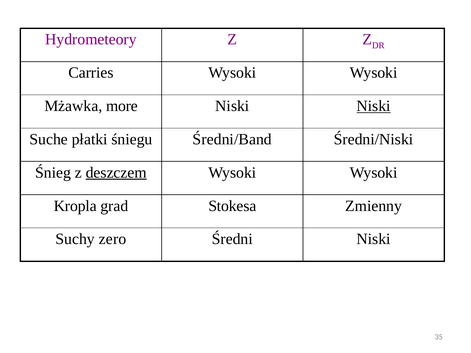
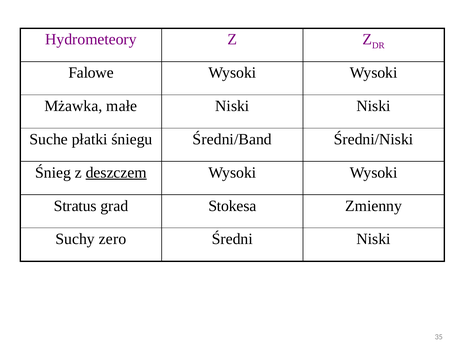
Carries: Carries -> Falowe (91, 73)
more: more -> małe (122, 106)
Niski underline: present -> none (374, 106)
Kropla: Kropla -> Stratus (75, 206)
